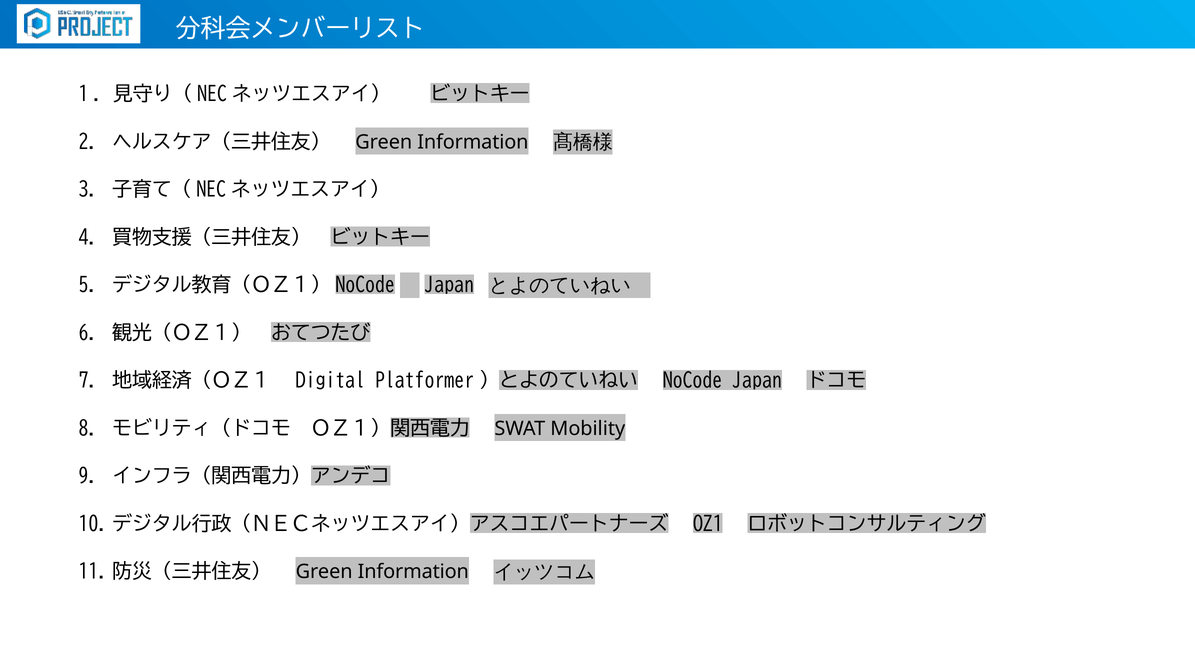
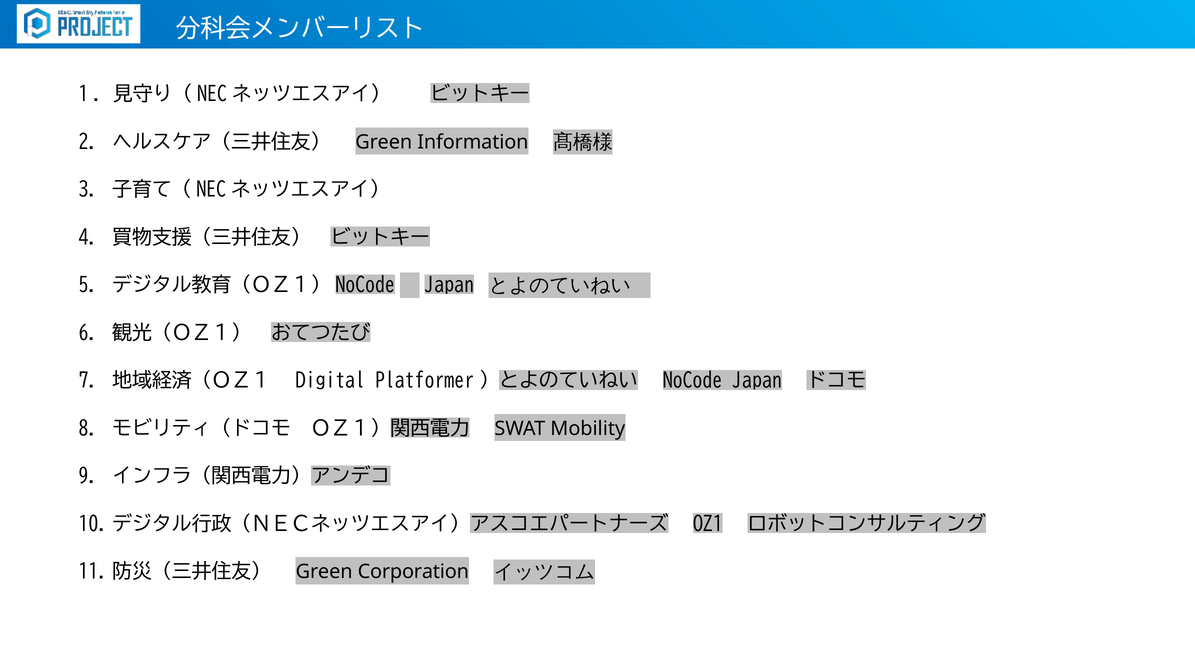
Information: Information -> Corporation (413, 572)
